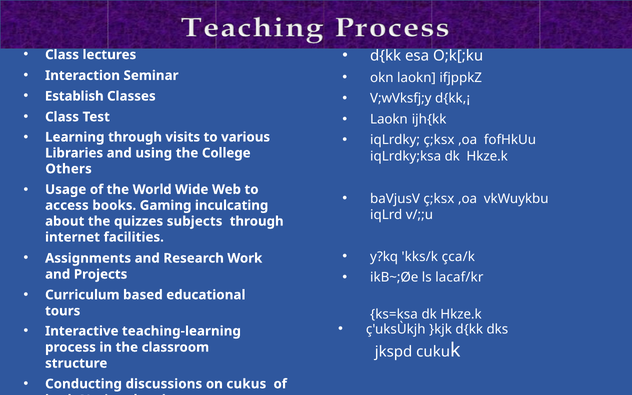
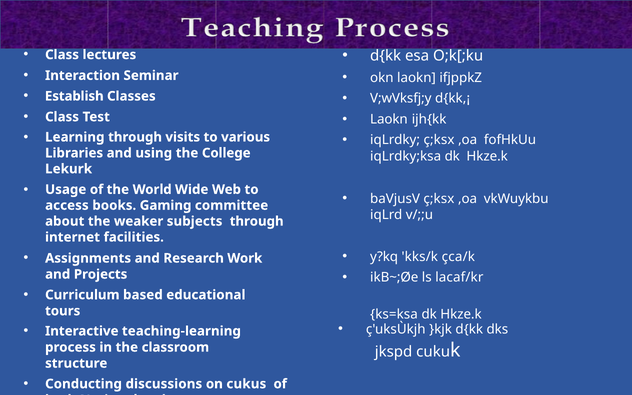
Others: Others -> Lekurk (69, 169)
inculcating: inculcating -> committee (232, 205)
quizzes: quizzes -> weaker (139, 221)
